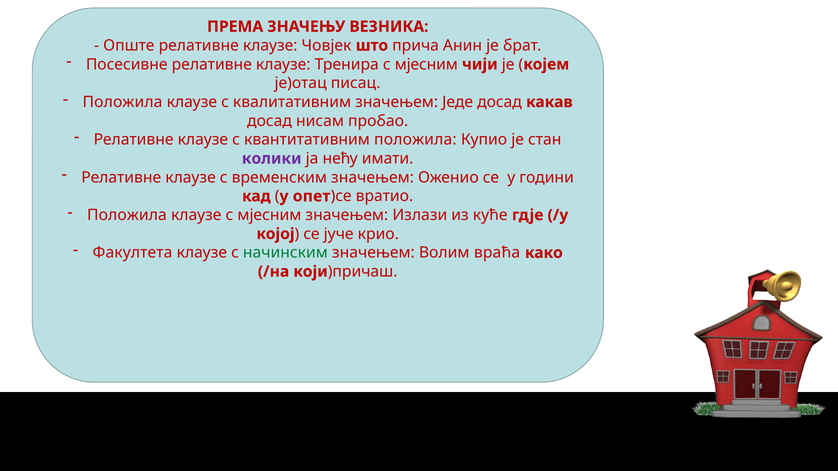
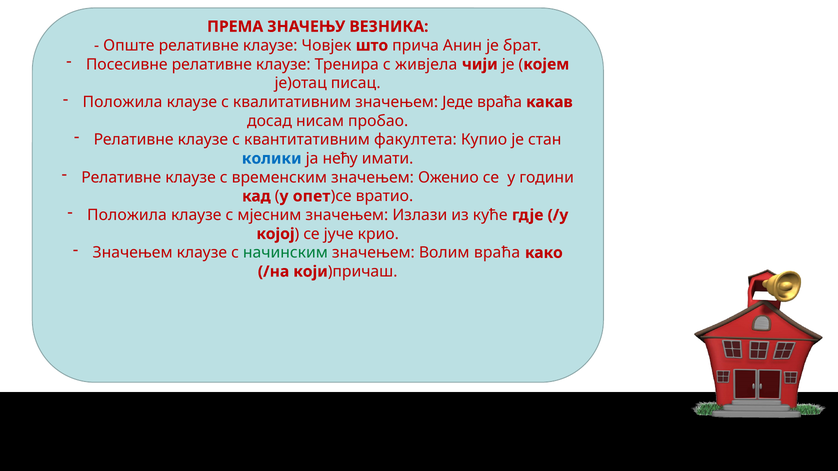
Тренира с мјесним: мјесним -> живјела (426, 64)
Једе досад: досад -> враћа (500, 102)
квантитативним положила: положила -> факултета (415, 140)
колики colour: purple -> blue (272, 159)
Факултета: Факултета -> Значењем (133, 253)
